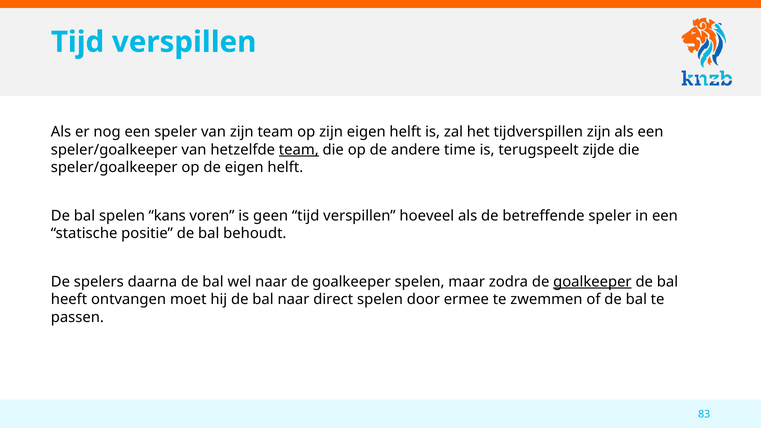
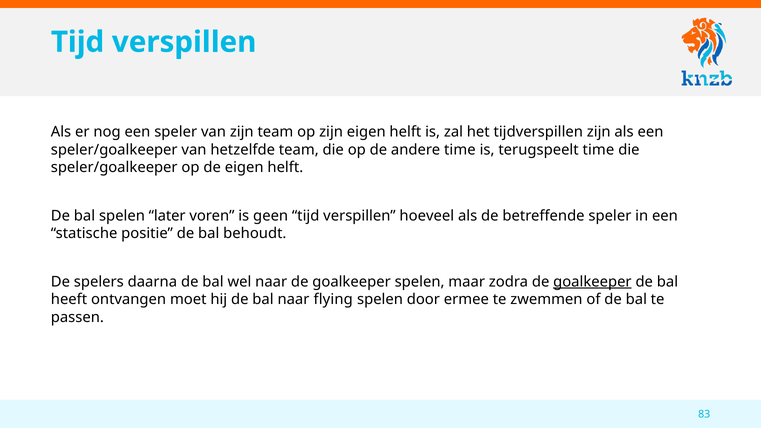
team underline: present -> none (299, 150)
terugspeelt zijde: zijde -> time (598, 150)
kans: kans -> later (167, 216)
direct: direct -> flying (333, 299)
